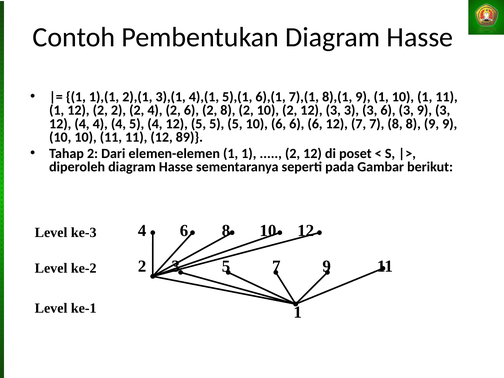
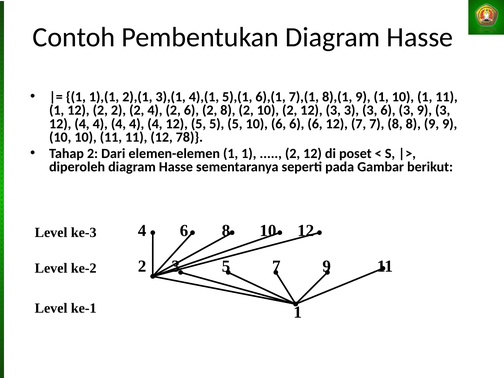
5: 5 -> 4 (137, 124)
89: 89 -> 78 (189, 137)
